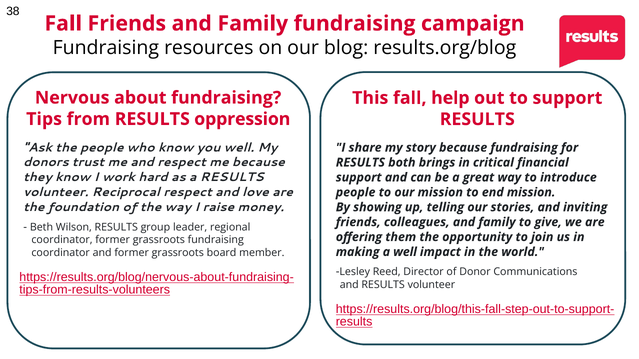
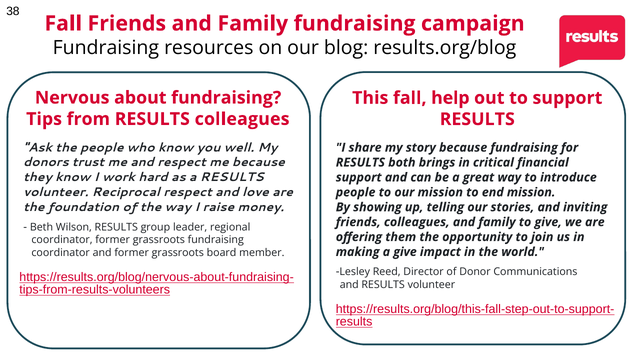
RESULTS oppression: oppression -> colleagues (242, 119)
a well: well -> give (405, 252)
